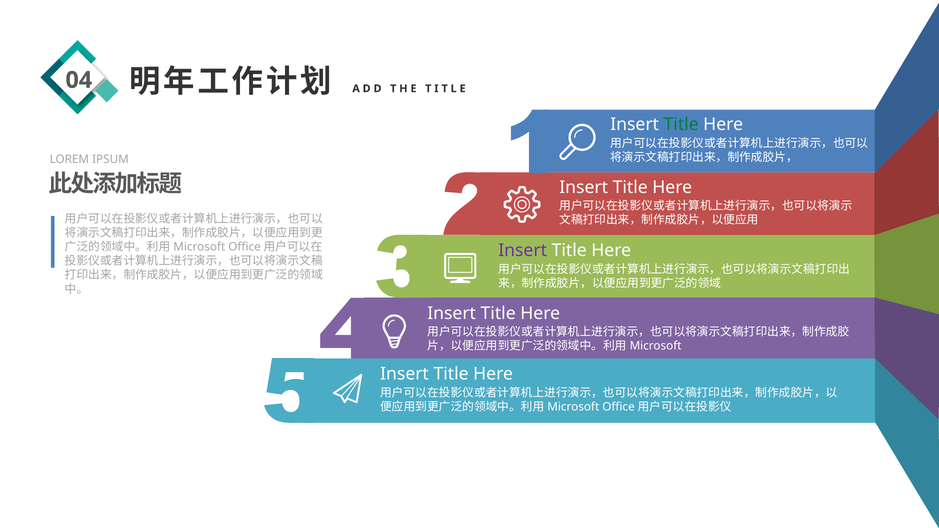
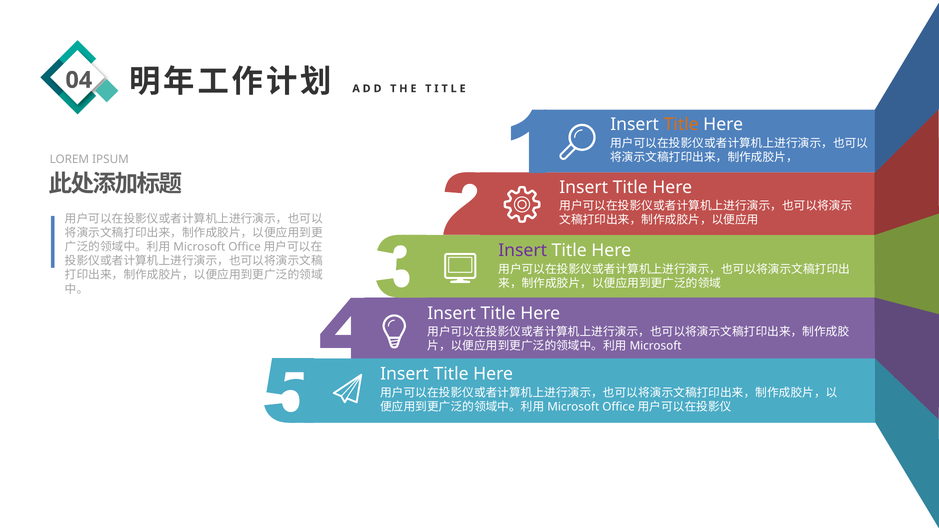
Title colour: green -> orange (681, 125)
